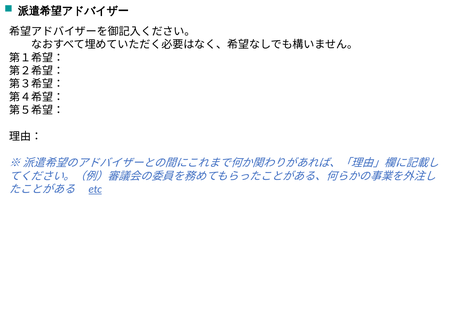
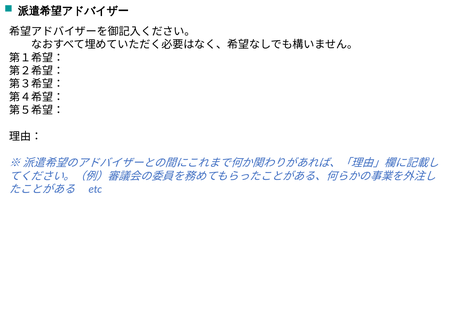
etc underline: present -> none (95, 189)
